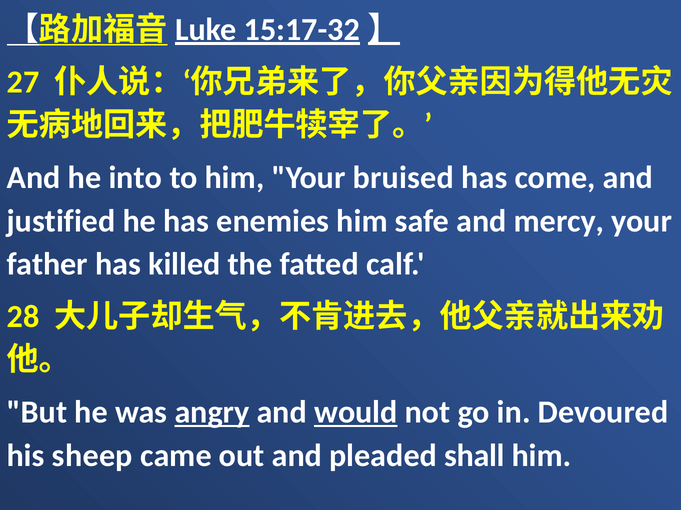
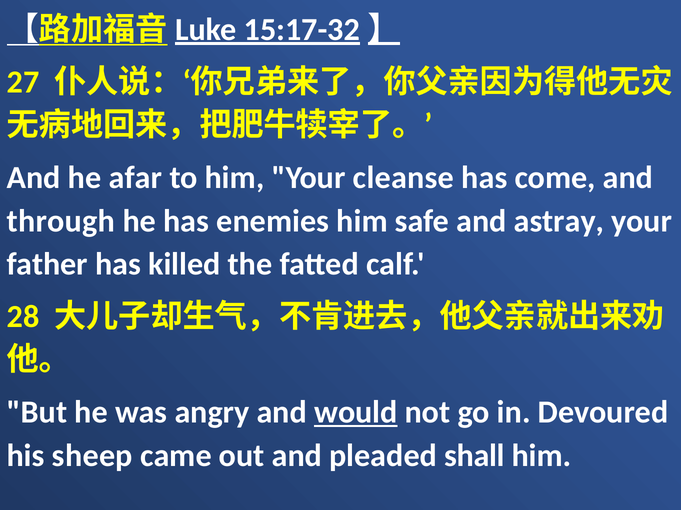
into: into -> afar (135, 178)
bruised: bruised -> cleanse (403, 178)
justified: justified -> through (61, 221)
mercy: mercy -> astray (559, 221)
angry underline: present -> none (212, 413)
